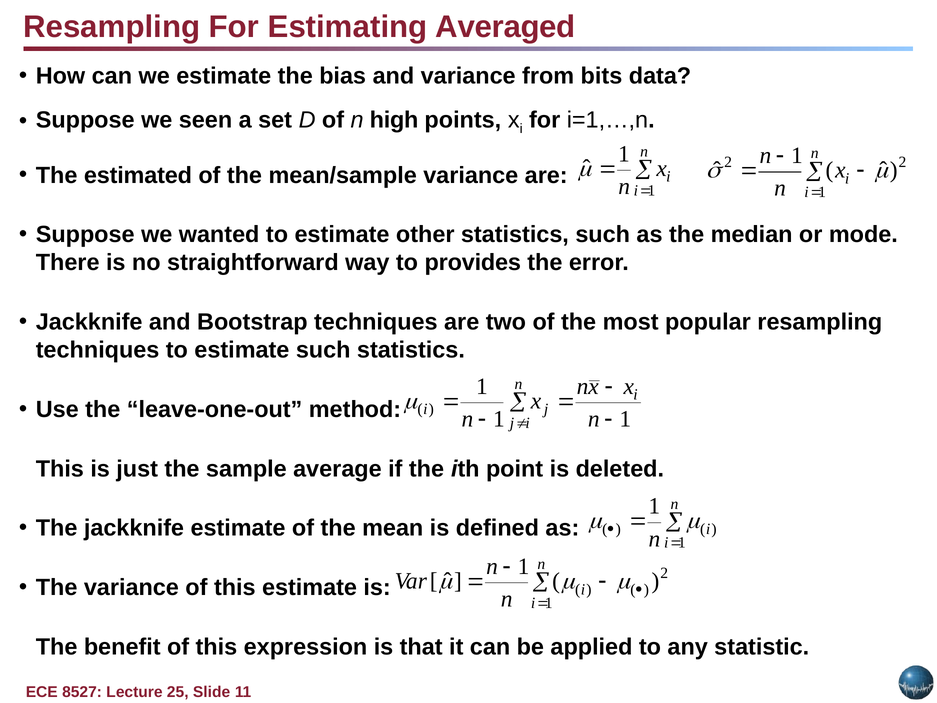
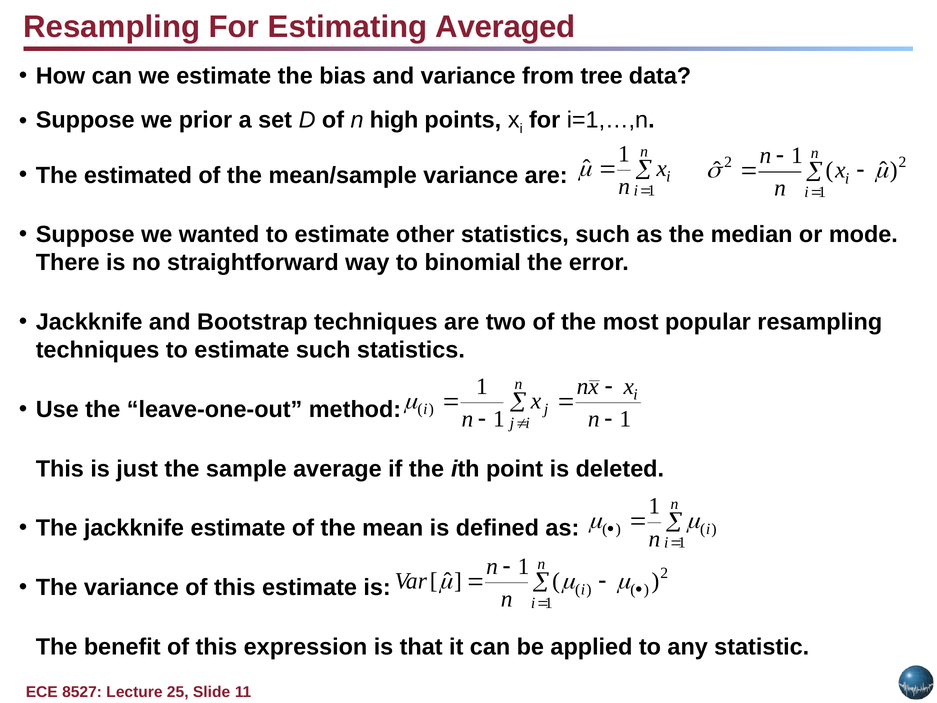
bits: bits -> tree (602, 76)
seen: seen -> prior (205, 120)
provides: provides -> binomial (473, 263)
